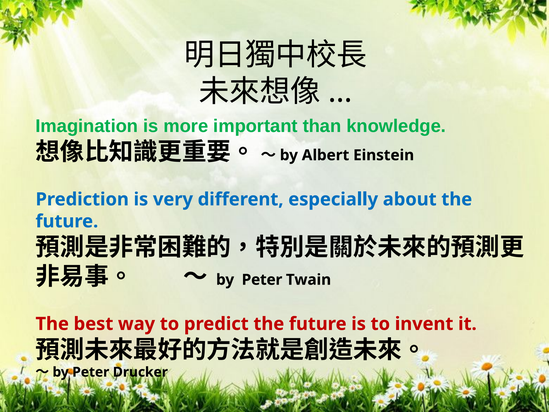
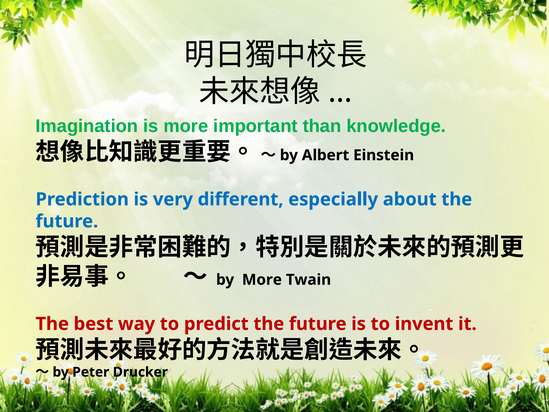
Peter: Peter -> More (262, 280)
